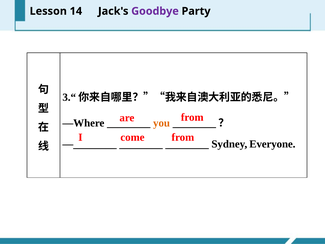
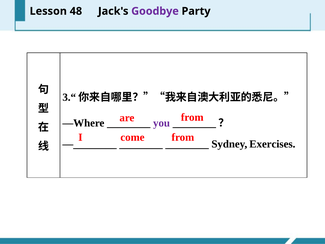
14: 14 -> 48 (76, 11)
you colour: orange -> purple (162, 123)
Everyone: Everyone -> Exercises (272, 144)
